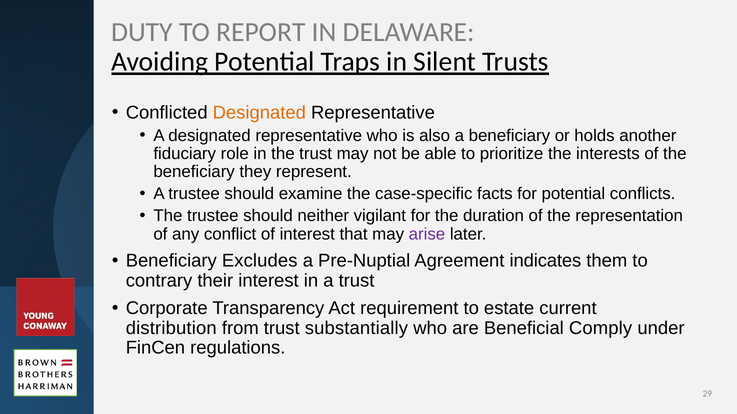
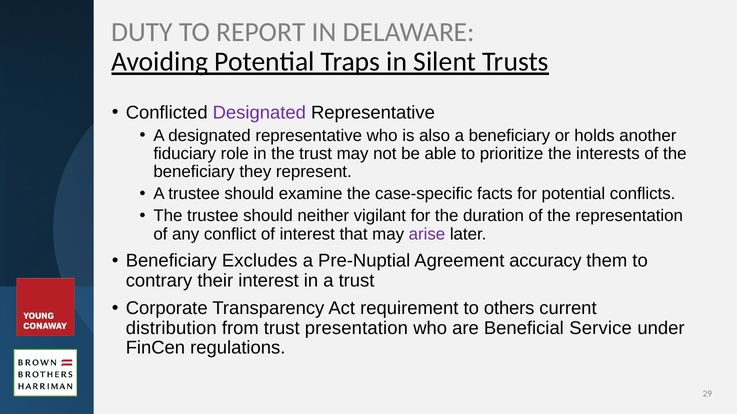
Designated colour: orange -> purple (259, 113)
indicates: indicates -> accuracy (545, 261)
estate: estate -> others (509, 309)
substantially: substantially -> presentation (356, 328)
Comply: Comply -> Service (601, 328)
